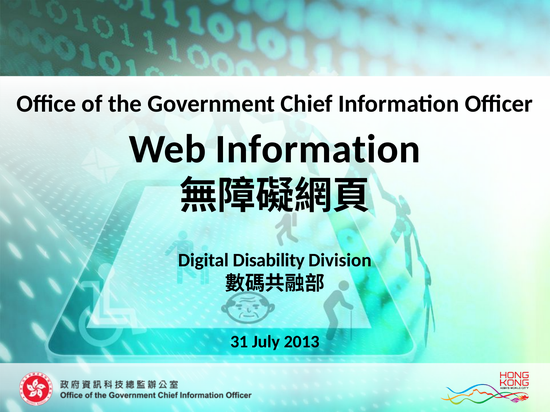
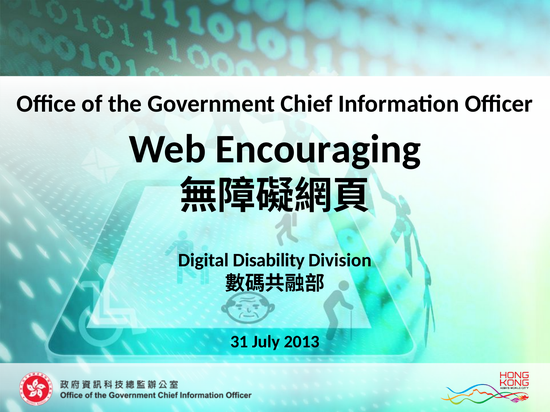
Web Information: Information -> Encouraging (318, 149)
